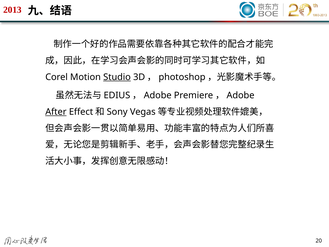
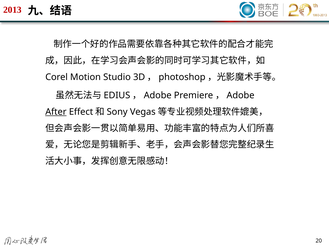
Studio underline: present -> none (117, 77)
